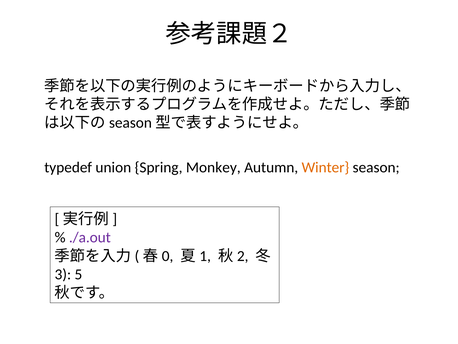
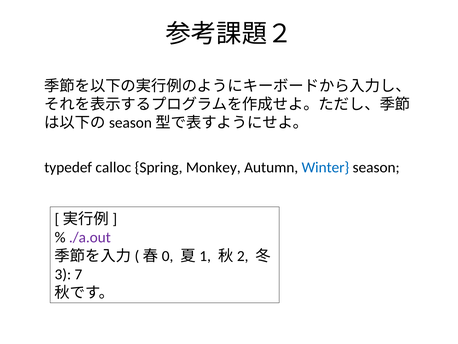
union: union -> calloc (113, 167)
Winter colour: orange -> blue (325, 167)
5: 5 -> 7 (78, 274)
